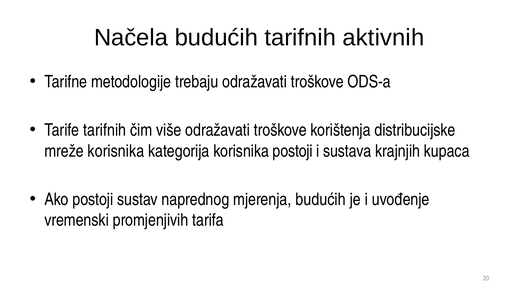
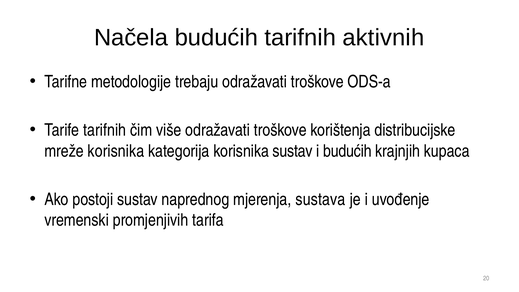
korisnika postoji: postoji -> sustav (293, 151)
i sustava: sustava -> budućih (347, 151)
mjerenja budućih: budućih -> sustava (320, 199)
